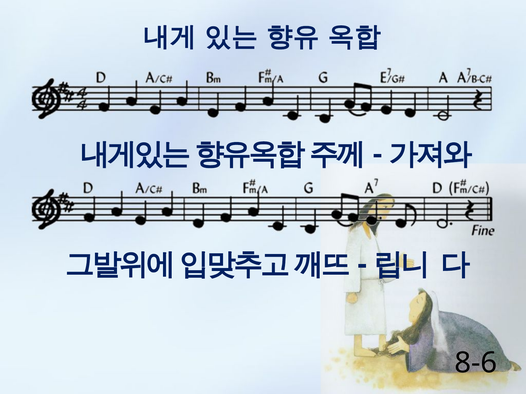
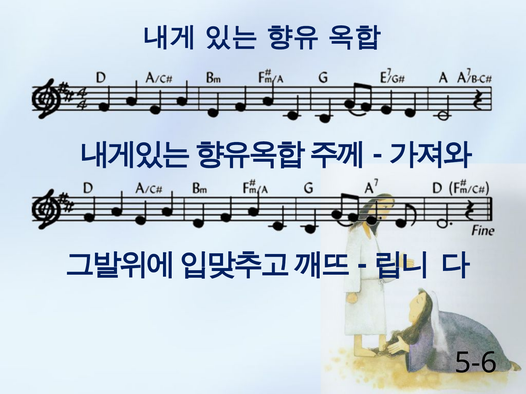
8-6: 8-6 -> 5-6 (476, 363)
